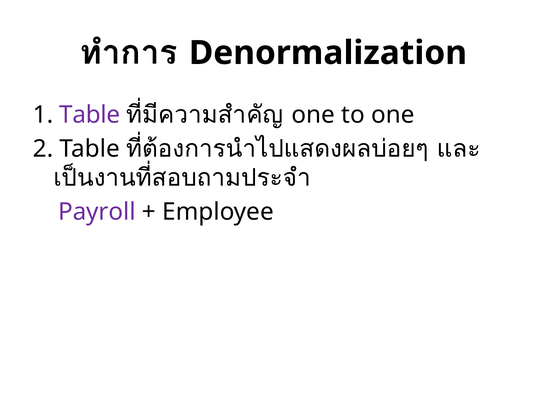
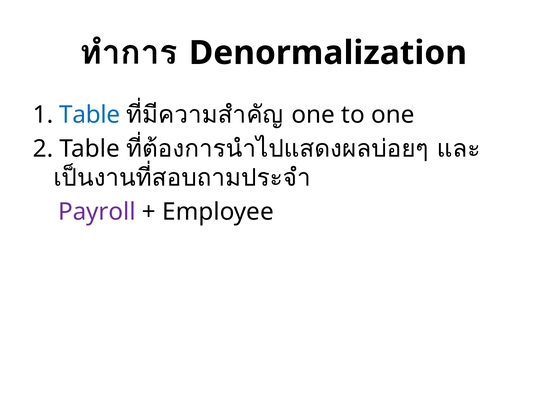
Table colour: purple -> blue (90, 115)
